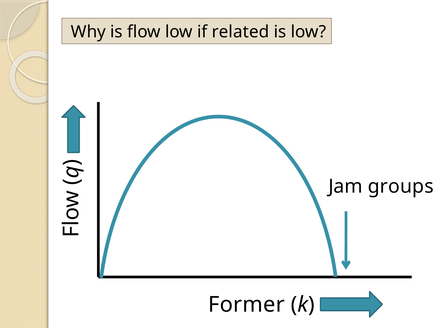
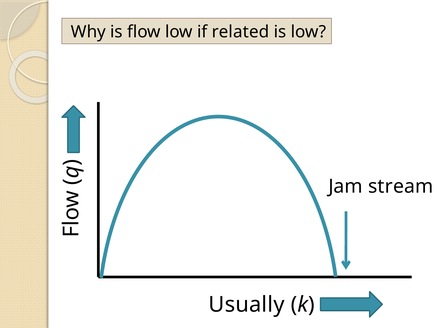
groups: groups -> stream (401, 186)
Former: Former -> Usually (247, 304)
